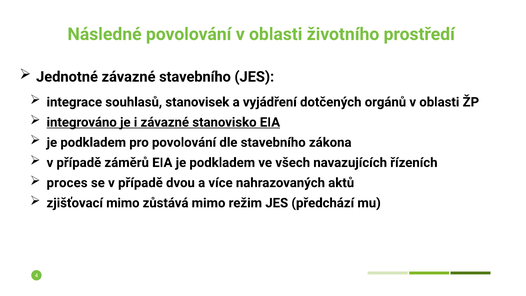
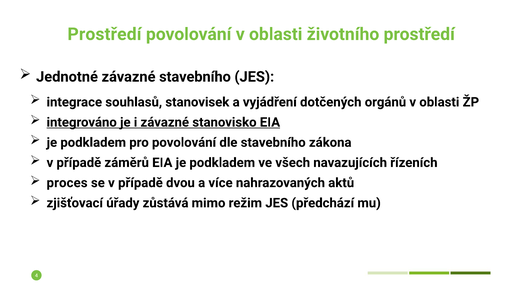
Následné: Následné -> Prostředí (104, 34)
zjišťovací mimo: mimo -> úřady (123, 203)
